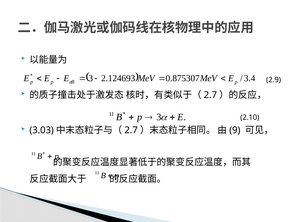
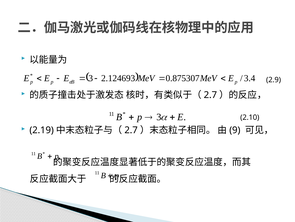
3.03: 3.03 -> 2.19 (42, 130)
